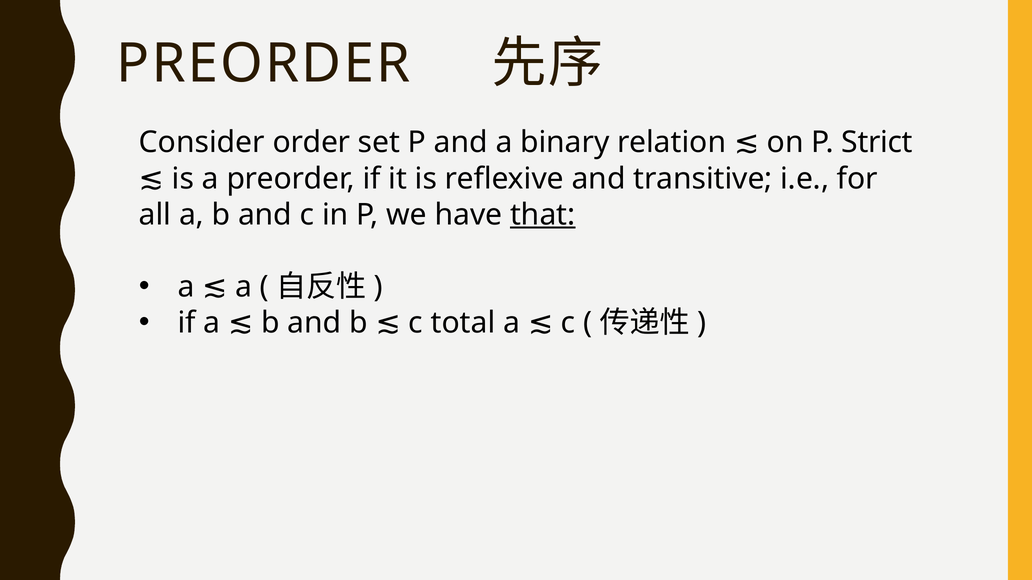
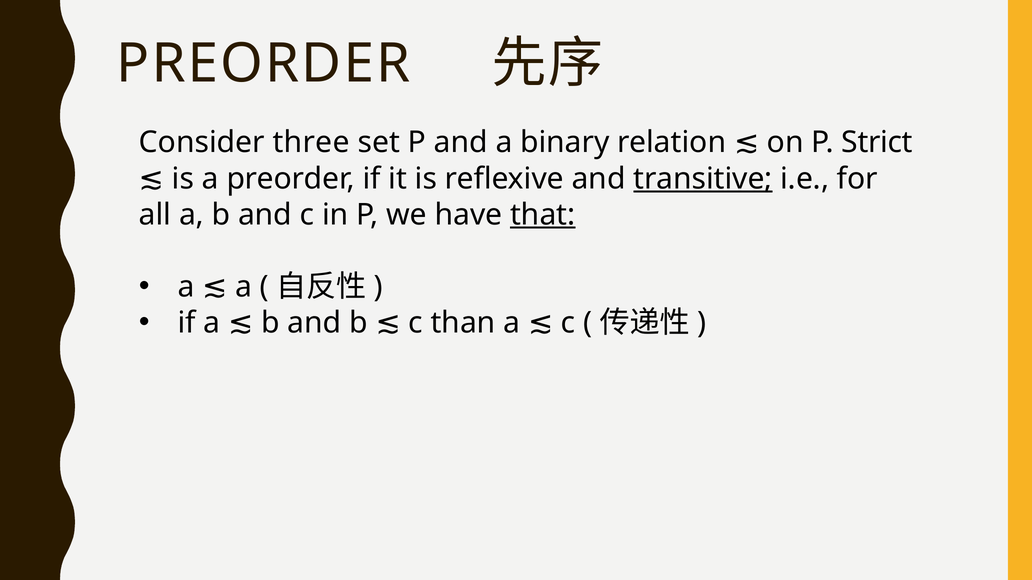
order: order -> three (311, 143)
transitive underline: none -> present (703, 179)
total: total -> than (463, 323)
